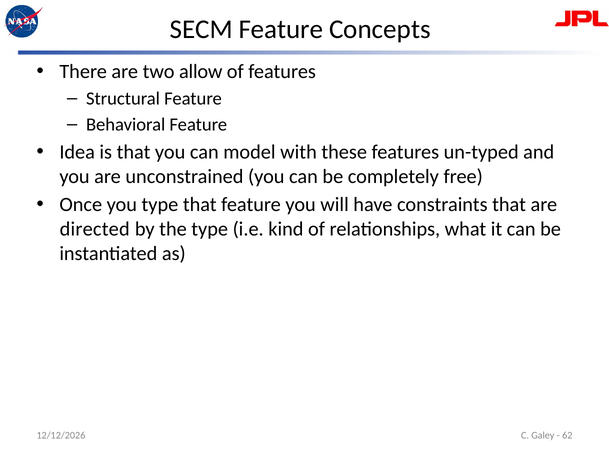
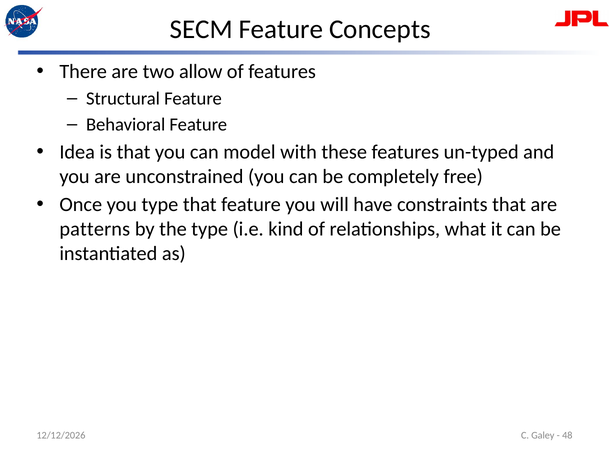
directed: directed -> patterns (95, 229)
62: 62 -> 48 (567, 436)
